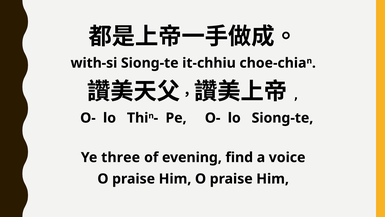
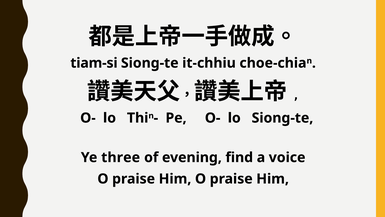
with-si: with-si -> tiam-si (94, 63)
